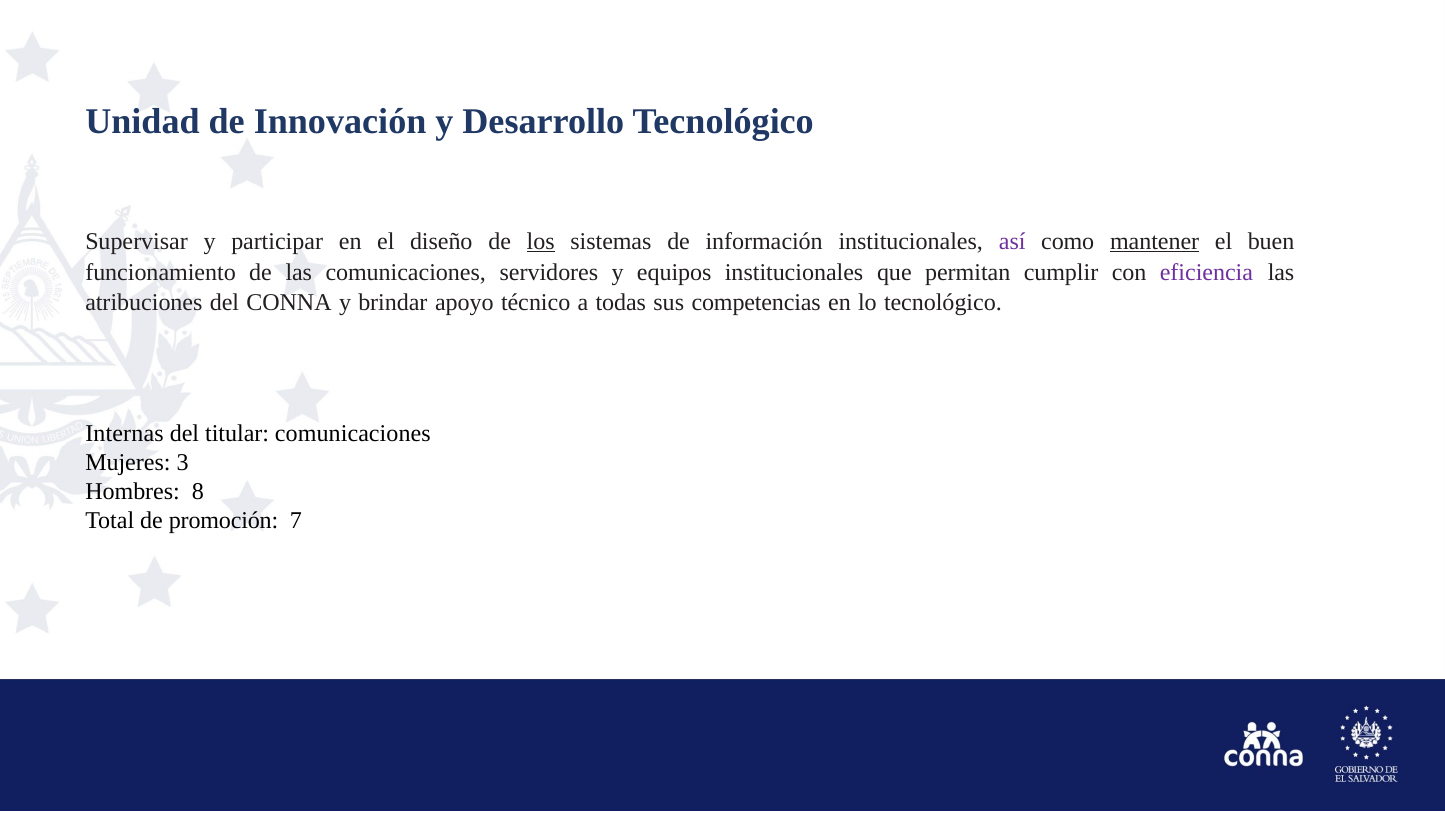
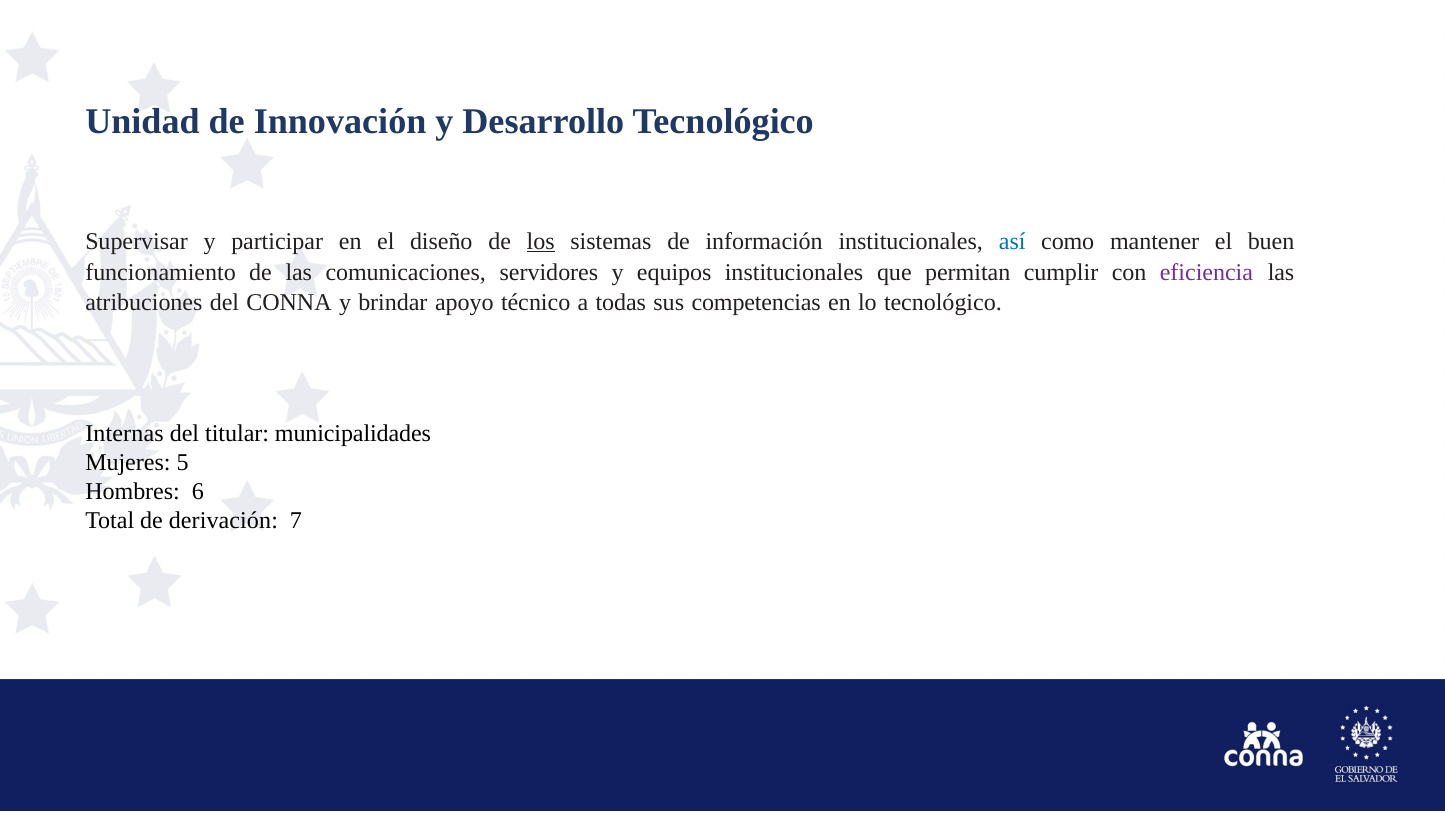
así colour: purple -> blue (1012, 241)
mantener underline: present -> none (1155, 241)
titular comunicaciones: comunicaciones -> municipalidades (353, 434)
3: 3 -> 5 (183, 463)
8: 8 -> 6 (198, 491)
promoción: promoción -> derivación (223, 520)
